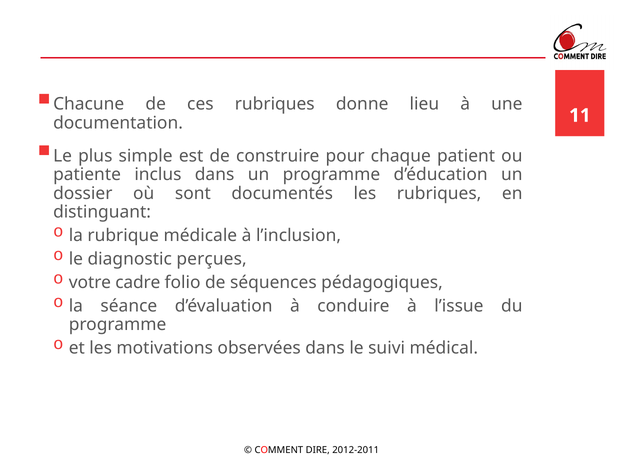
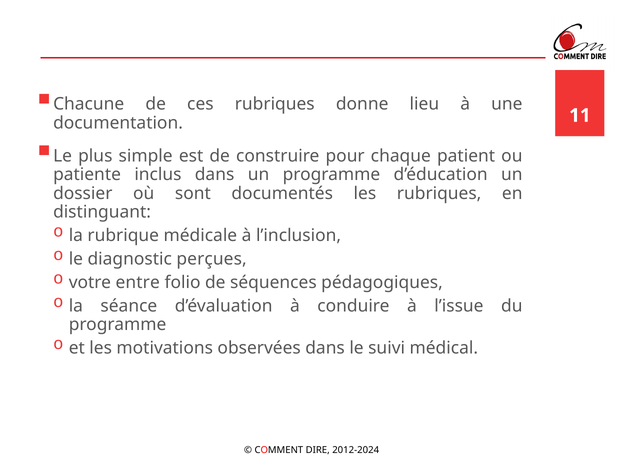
cadre: cadre -> entre (138, 282)
2012-2011: 2012-2011 -> 2012-2024 (356, 450)
